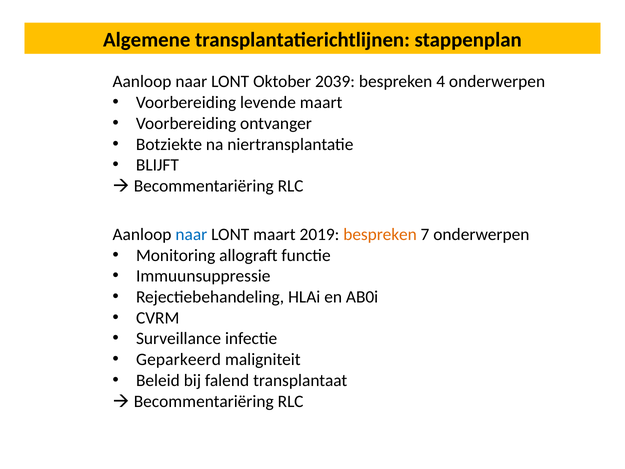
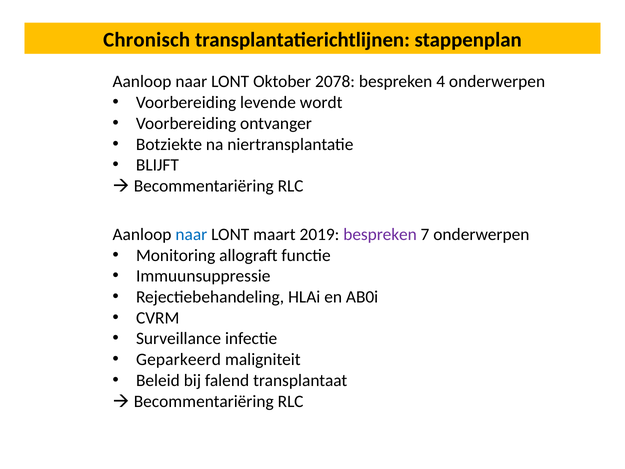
Algemene: Algemene -> Chronisch (147, 40)
2039: 2039 -> 2078 (335, 82)
levende maart: maart -> wordt (321, 103)
bespreken colour: orange -> purple (380, 234)
